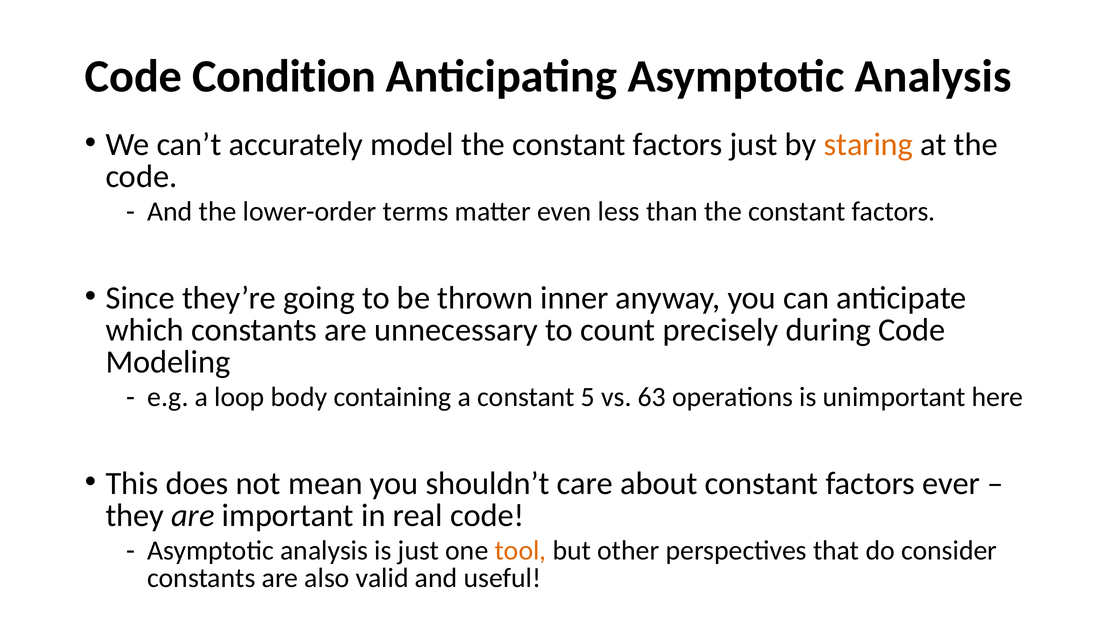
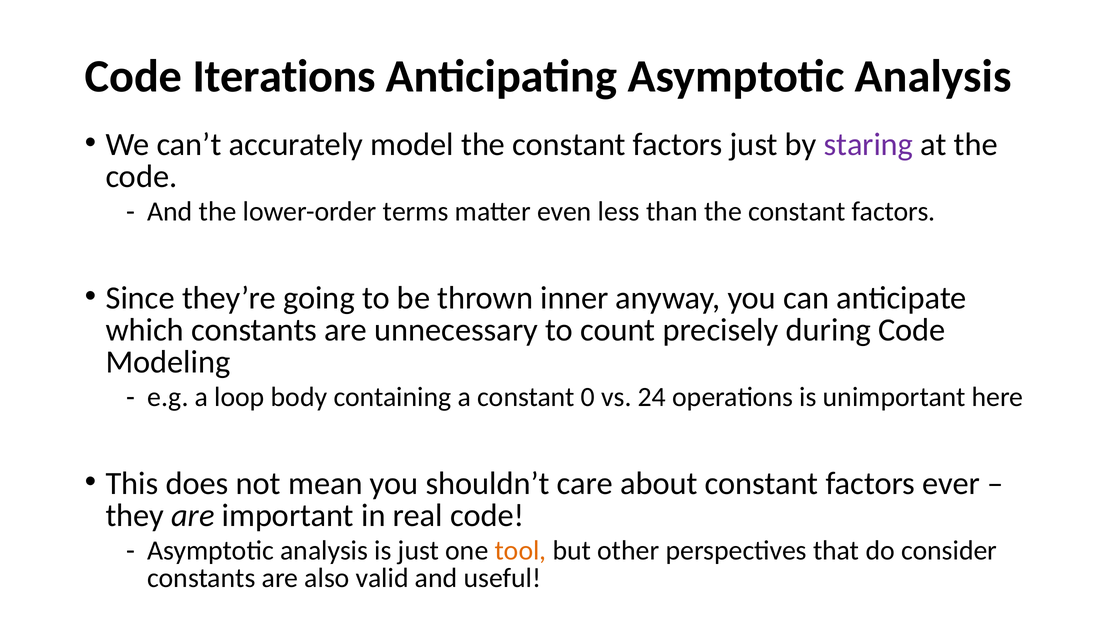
Condition: Condition -> Iterations (284, 76)
staring colour: orange -> purple (868, 144)
5: 5 -> 0 (588, 397)
63: 63 -> 24 (652, 397)
